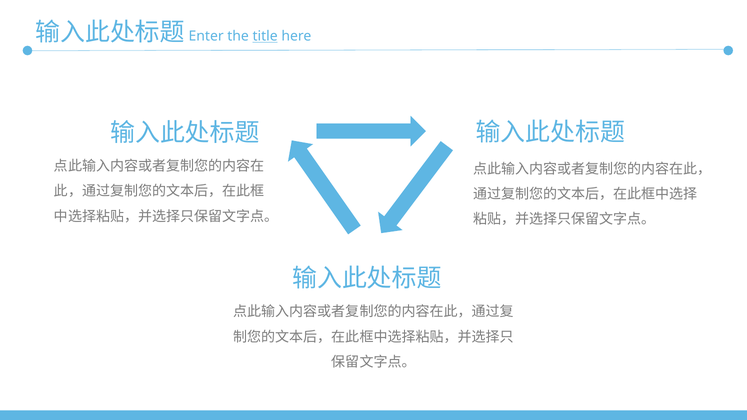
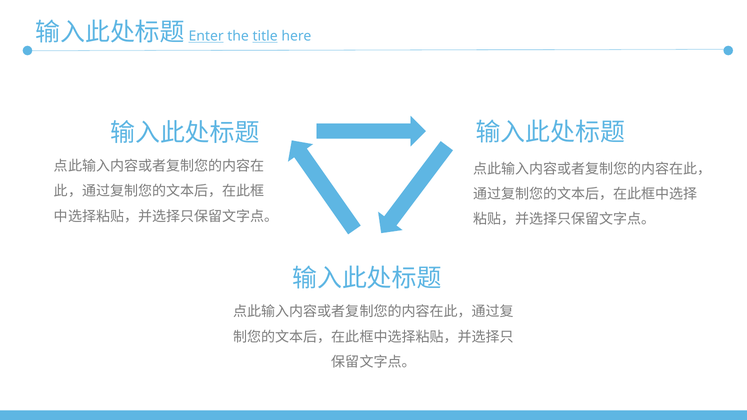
Enter underline: none -> present (206, 36)
